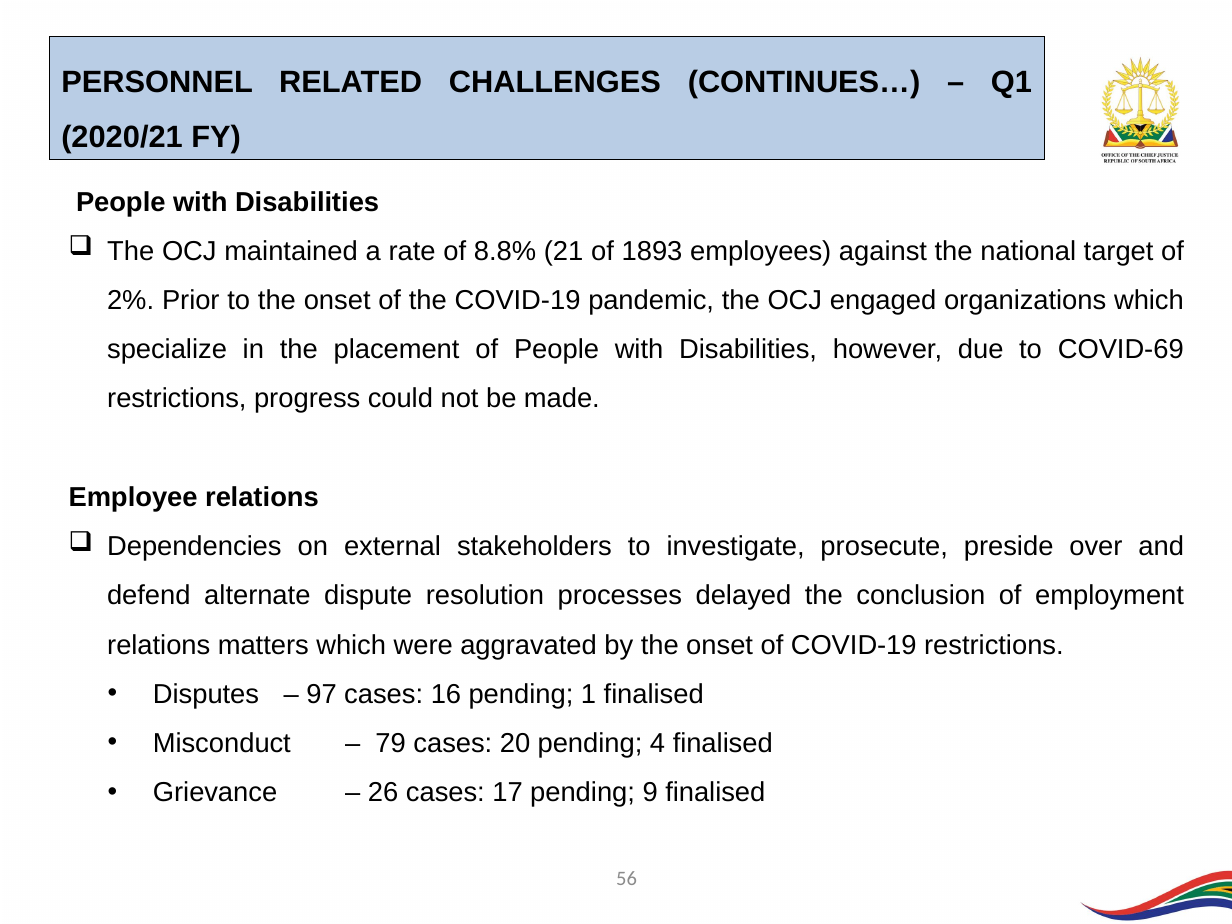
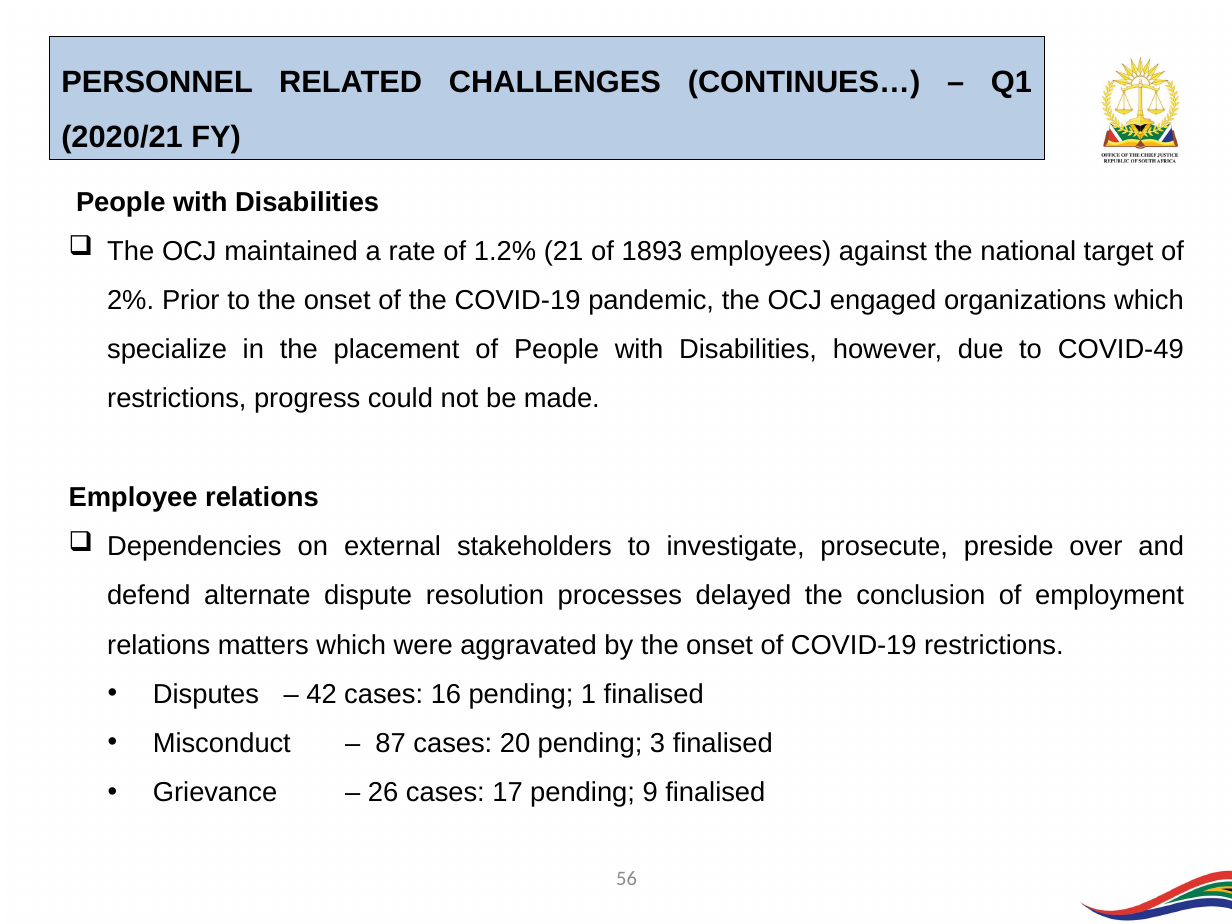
8.8%: 8.8% -> 1.2% (505, 251)
COVID-69: COVID-69 -> COVID-49 (1121, 350)
97: 97 -> 42 (322, 694)
79: 79 -> 87 (391, 744)
4: 4 -> 3 (658, 744)
